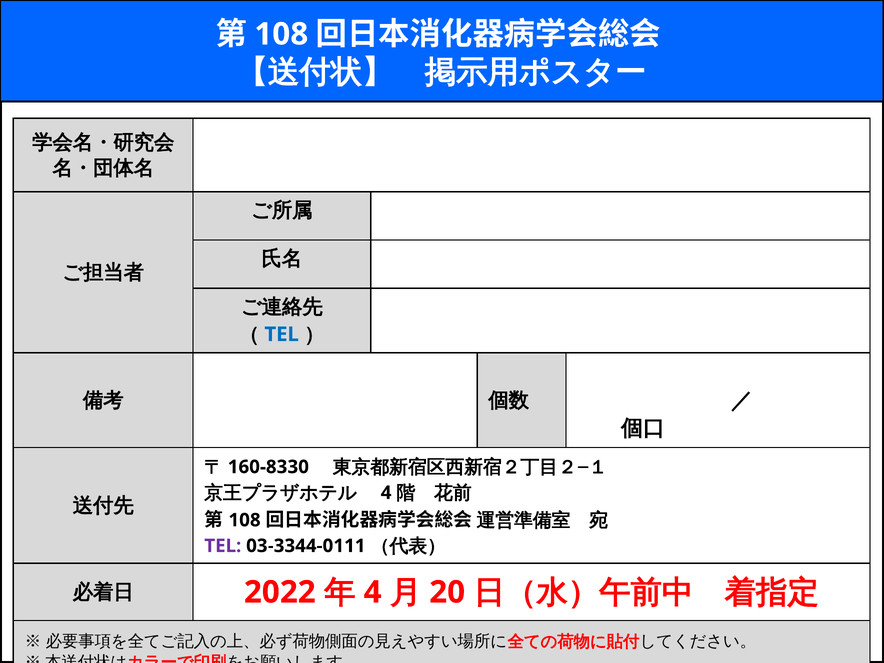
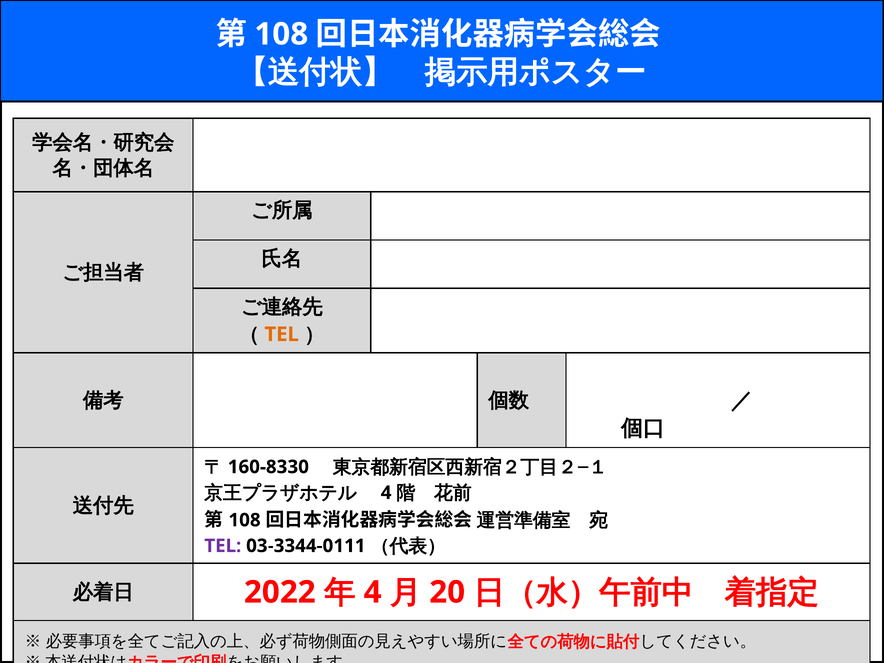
TEL colour: blue -> orange (282, 334)
